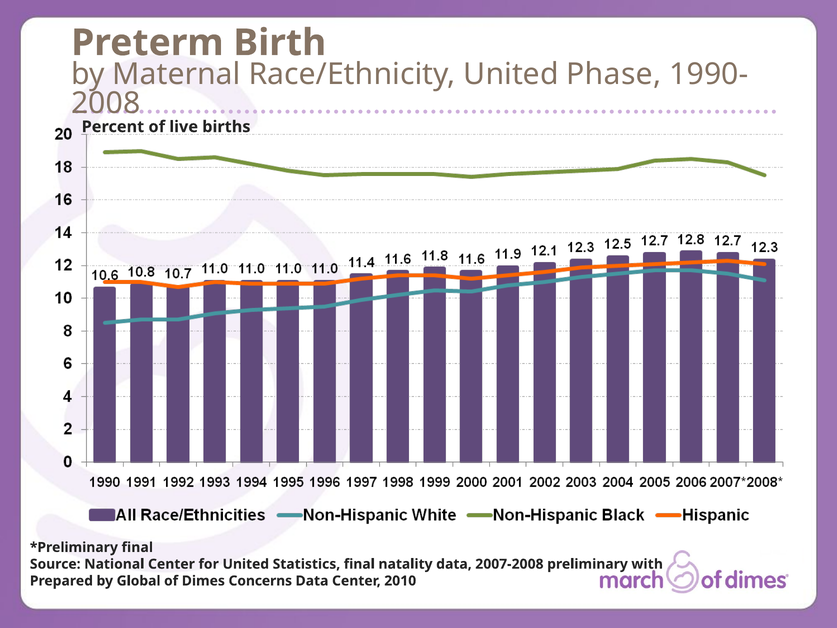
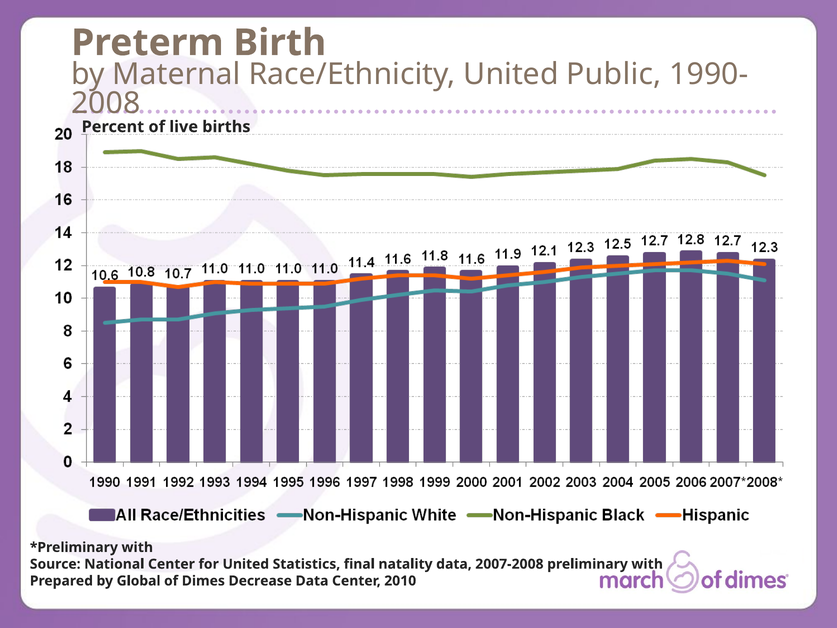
Phase: Phase -> Public (614, 74)
final: final -> with (137, 547)
Concerns: Concerns -> Decrease (260, 581)
